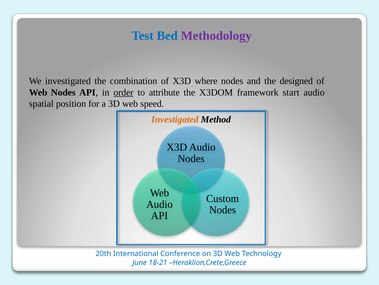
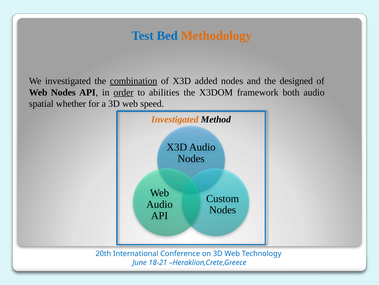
Methodology colour: purple -> orange (216, 36)
combination underline: none -> present (134, 81)
where: where -> added (206, 81)
attribute: attribute -> abilities (164, 92)
start: start -> both (291, 92)
position: position -> whether (71, 104)
